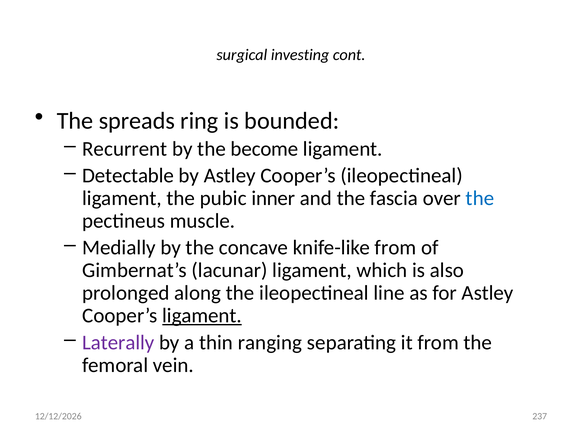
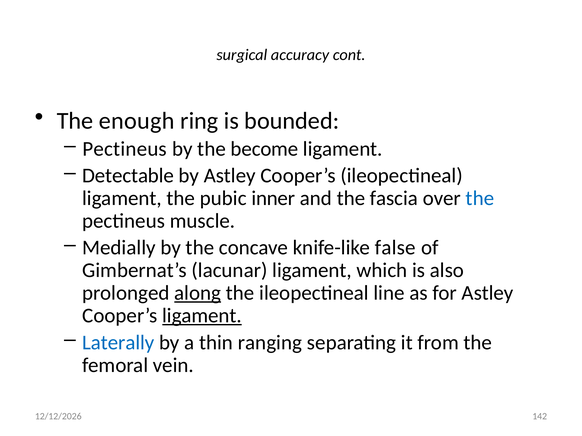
investing: investing -> accuracy (300, 55)
spreads: spreads -> enough (137, 121)
Recurrent: Recurrent -> Pectineus (125, 149)
knife-like from: from -> false (395, 248)
along underline: none -> present (198, 293)
Laterally colour: purple -> blue (118, 343)
237: 237 -> 142 (540, 417)
